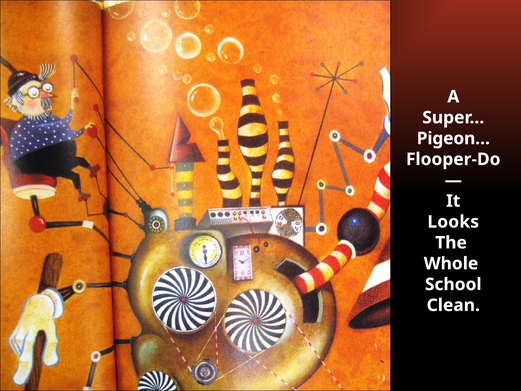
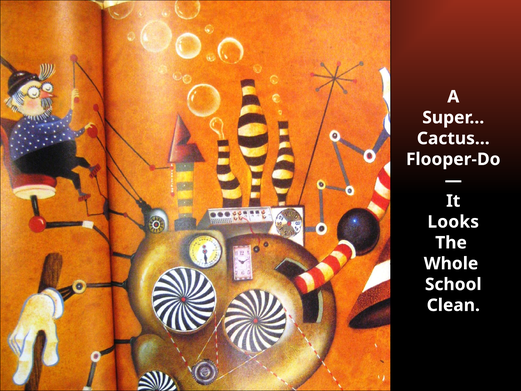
Pigeon…: Pigeon… -> Cactus… (453, 138)
